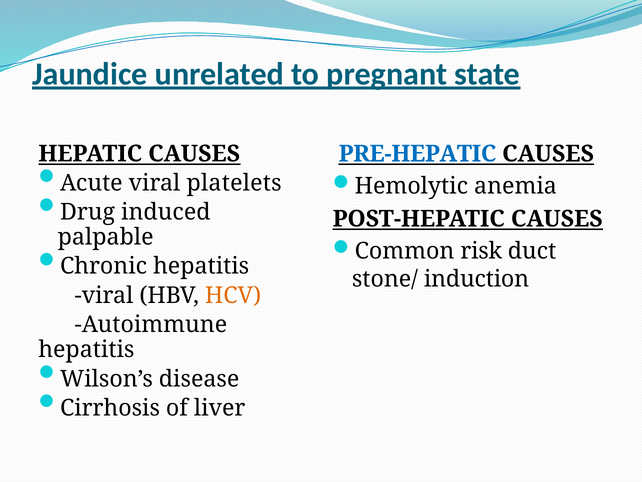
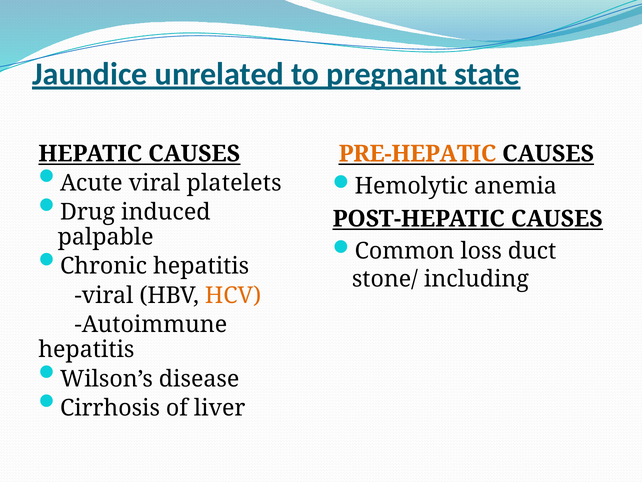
PRE-HEPATIC colour: blue -> orange (418, 154)
risk: risk -> loss (481, 251)
induction: induction -> including (476, 279)
